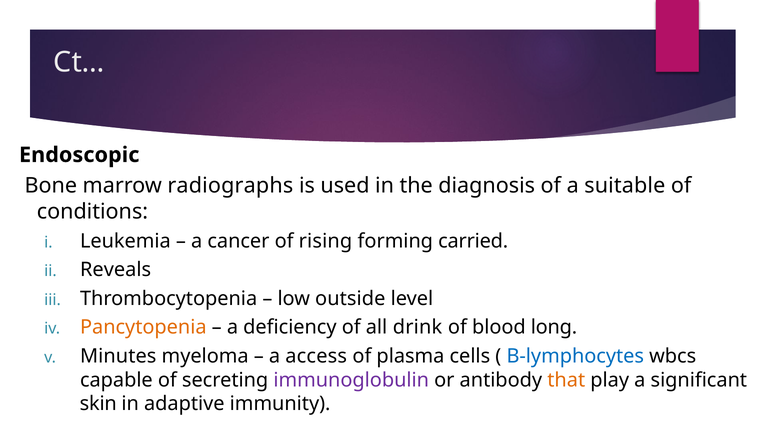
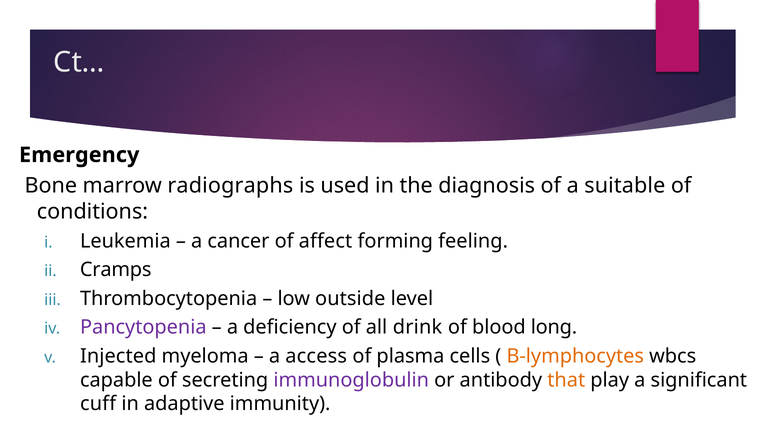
Endoscopic: Endoscopic -> Emergency (79, 155)
rising: rising -> affect (325, 241)
carried: carried -> feeling (473, 241)
Reveals: Reveals -> Cramps (116, 270)
Pancytopenia colour: orange -> purple (143, 327)
Minutes: Minutes -> Injected (118, 356)
B-lymphocytes colour: blue -> orange (575, 356)
skin: skin -> cuff (98, 404)
